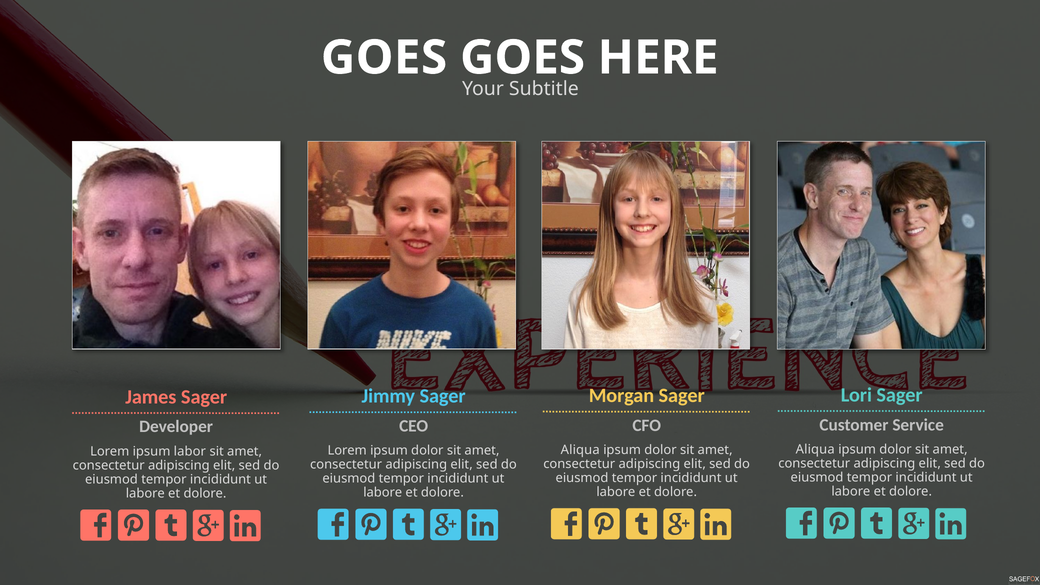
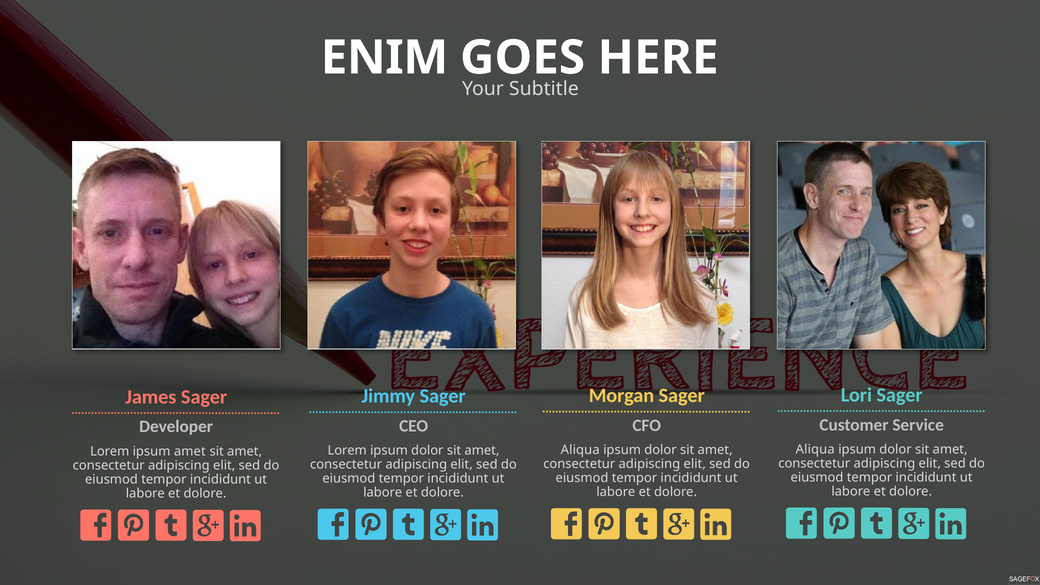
GOES: GOES -> ENIM (384, 58)
ipsum labor: labor -> amet (190, 451)
